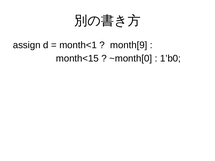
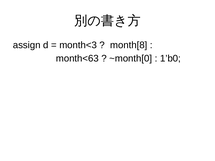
month<1: month<1 -> month<3 (78, 45)
month[9: month[9 -> month[8 (129, 45)
month<15: month<15 -> month<63 (77, 58)
